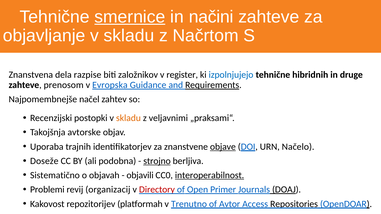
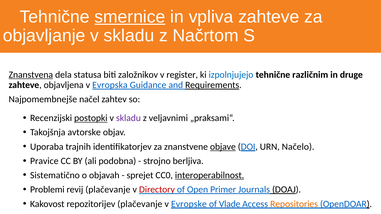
načini: načini -> vpliva (211, 17)
Znanstvena underline: none -> present (31, 75)
razpise: razpise -> statusa (88, 75)
hibridnih: hibridnih -> različnim (310, 75)
prenosom: prenosom -> objavljena (64, 85)
postopki underline: none -> present (91, 118)
skladu colour: orange -> purple (128, 118)
Doseže: Doseže -> Pravice (44, 161)
strojno underline: present -> none (157, 161)
objavili: objavili -> sprejet (140, 175)
revij organizacij: organizacij -> plačevanje (108, 190)
repozitorijev platformah: platformah -> plačevanje (140, 204)
Trenutno: Trenutno -> Evropske (189, 204)
Avtor: Avtor -> Vlade (230, 204)
Repositories colour: black -> orange (294, 204)
